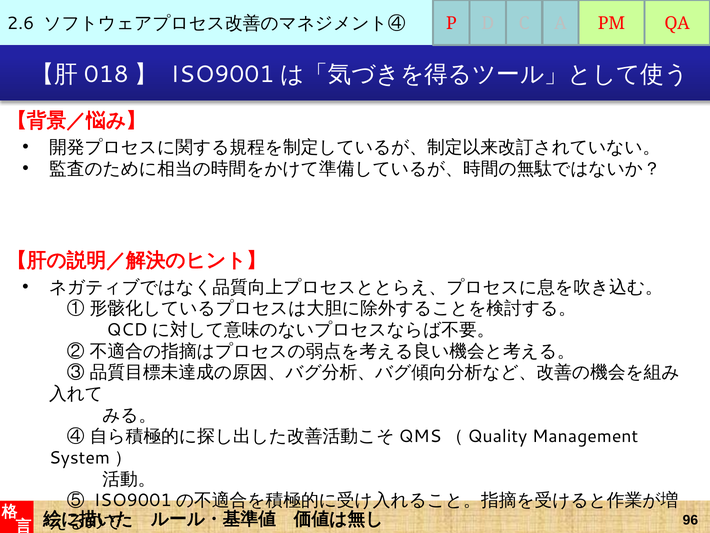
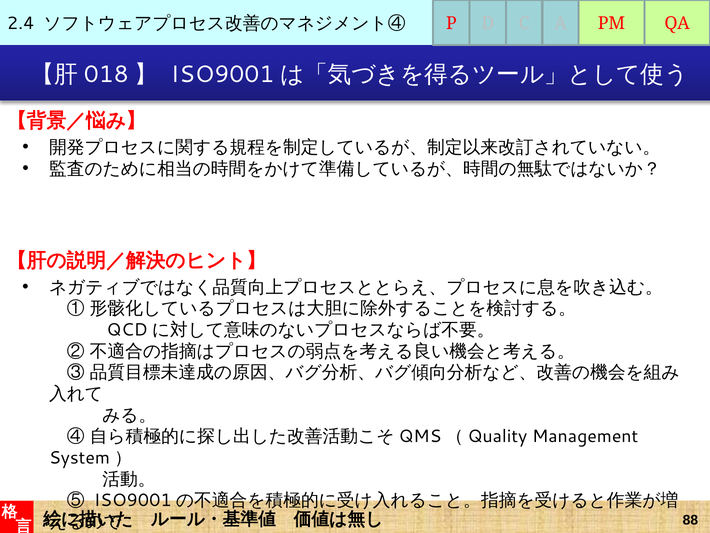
2.6: 2.6 -> 2.4 (21, 24)
96: 96 -> 88 (690, 519)
